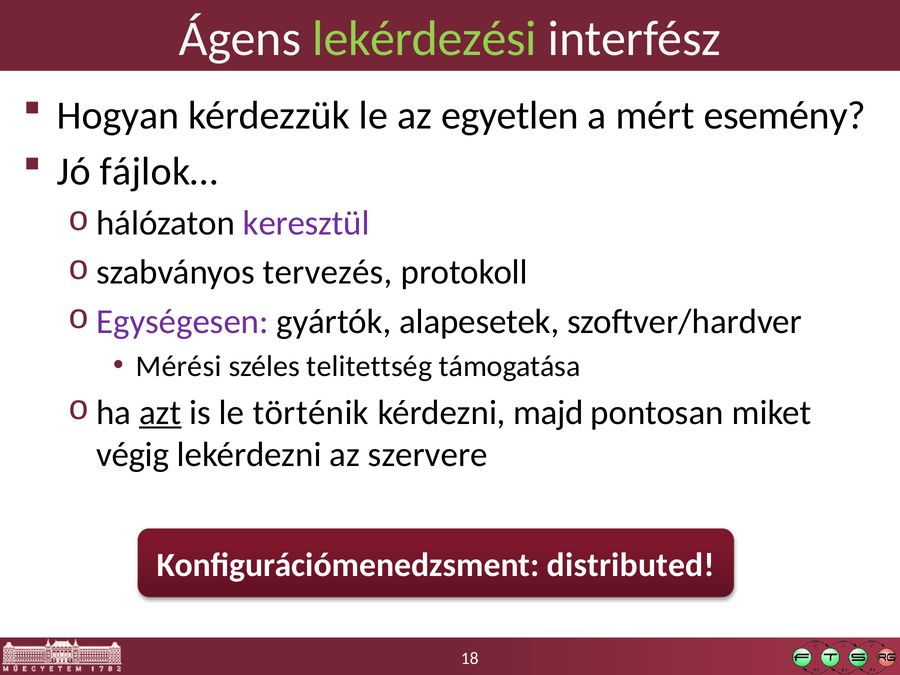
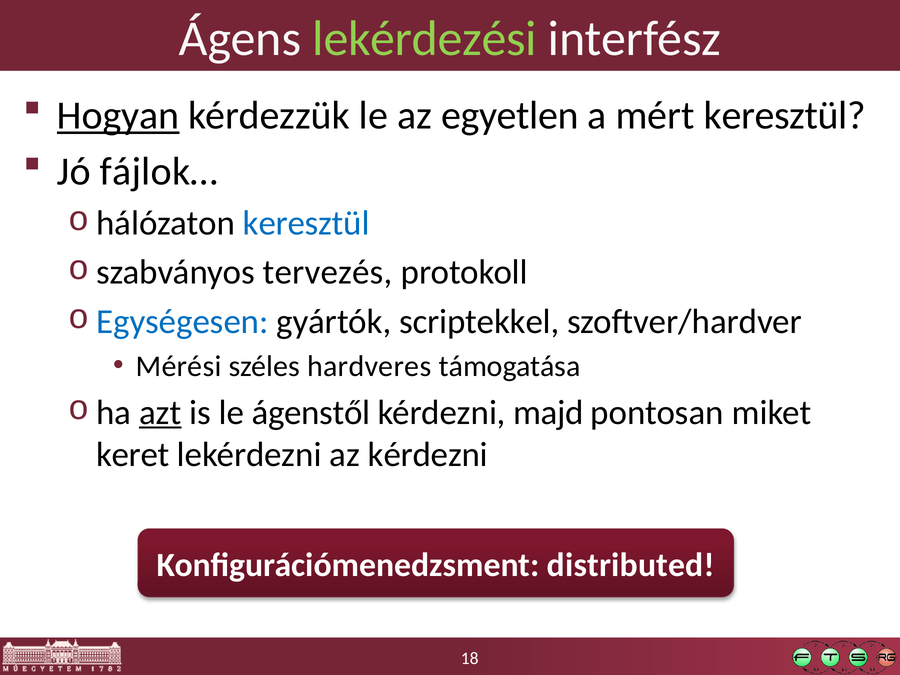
Hogyan underline: none -> present (118, 116)
mért esemény: esemény -> keresztül (785, 116)
keresztül colour: purple -> blue (306, 223)
Egységesen colour: purple -> blue (182, 321)
alapesetek: alapesetek -> scriptekkel (479, 321)
telitettség: telitettség -> hardveres (369, 366)
történik: történik -> ágenstől (311, 412)
végig: végig -> keret (133, 454)
az szervere: szervere -> kérdezni (428, 454)
